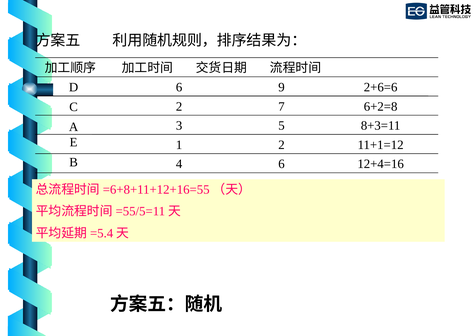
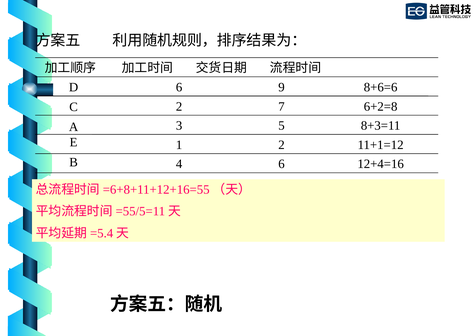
2+6=6: 2+6=6 -> 8+6=6 (381, 87)
